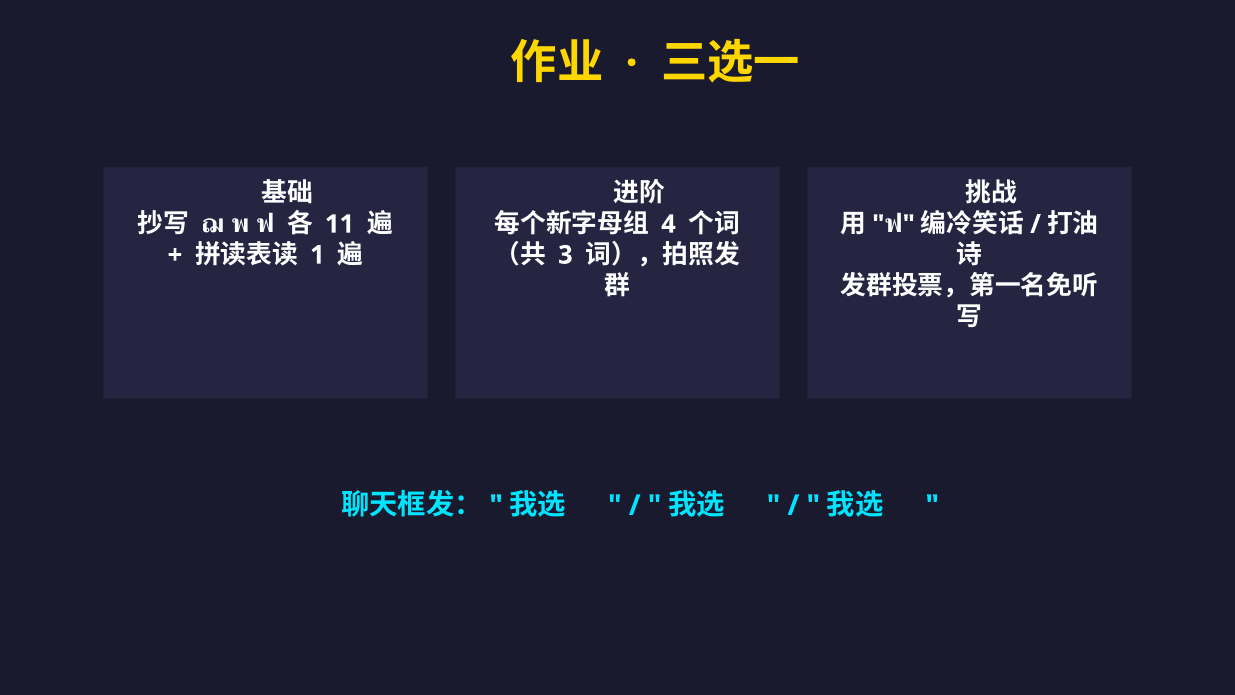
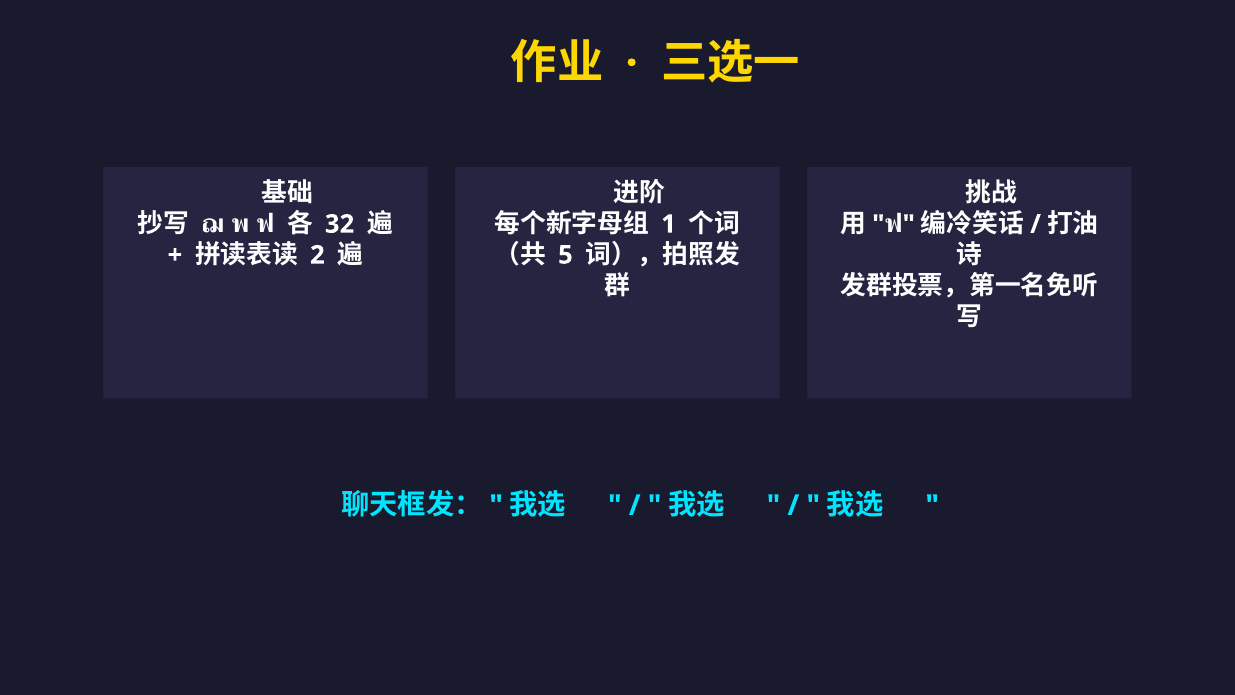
11: 11 -> 32 (340, 224)
4: 4 -> 1 (669, 224)
3: 3 -> 5 (565, 255)
1: 1 -> 2 (317, 255)
